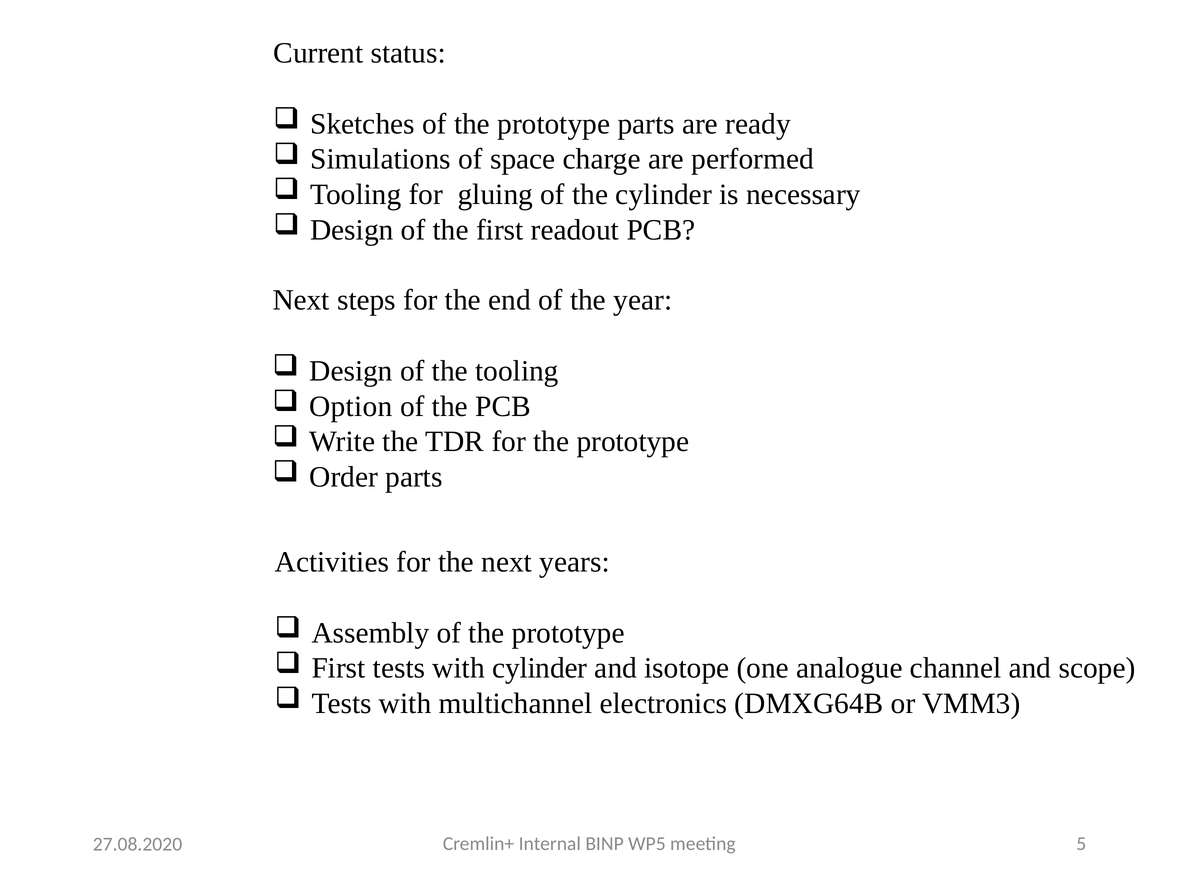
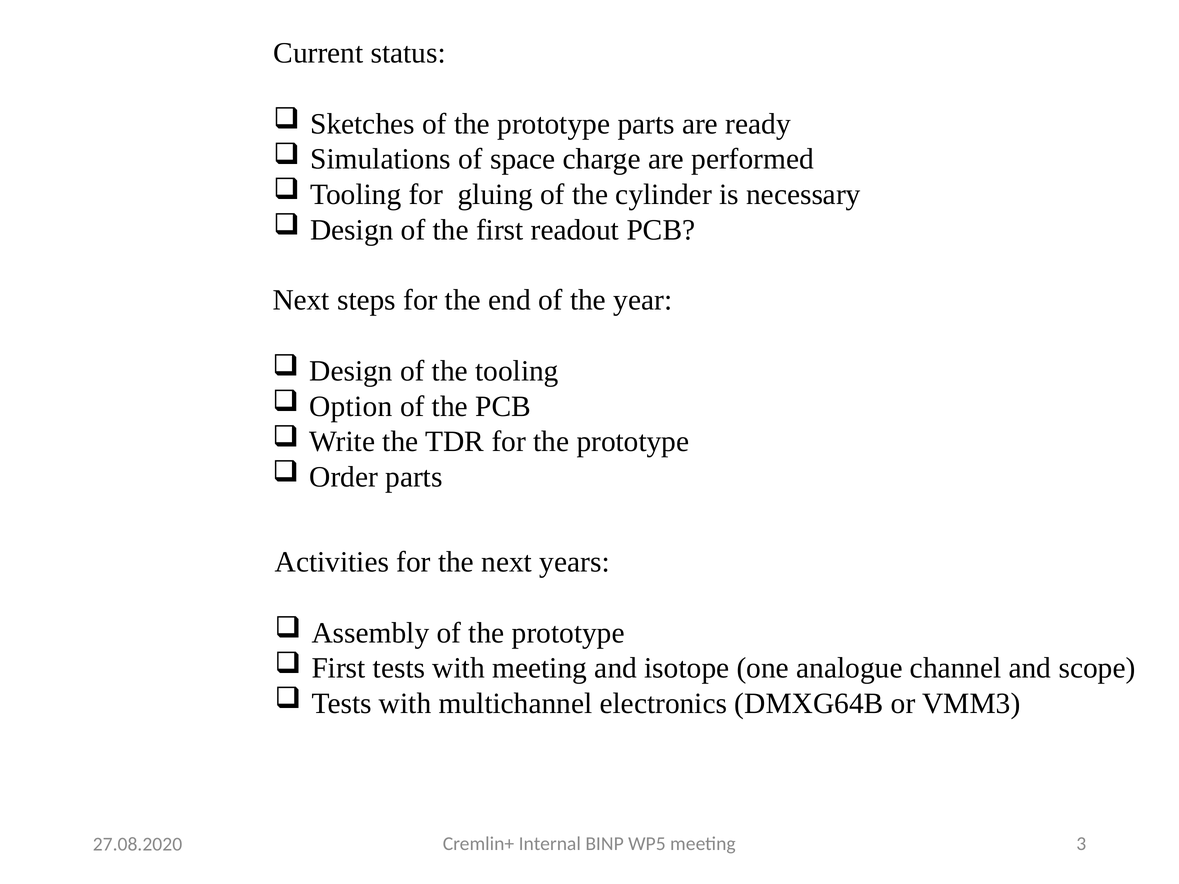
with cylinder: cylinder -> meeting (540, 668)
5: 5 -> 3 (1081, 844)
